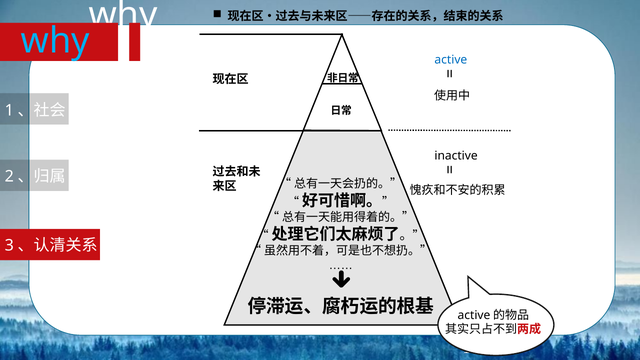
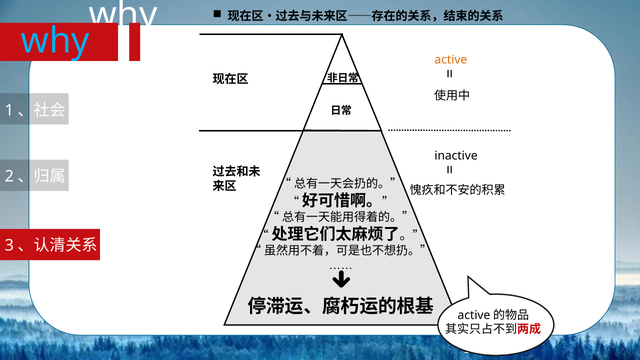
active colour: blue -> orange (451, 60)
